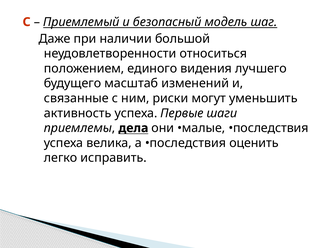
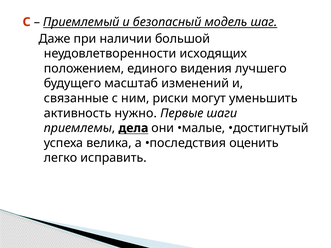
относиться: относиться -> исходящих (213, 54)
активность успеха: успеха -> нужно (136, 113)
малые последствия: последствия -> достигнутый (269, 128)
